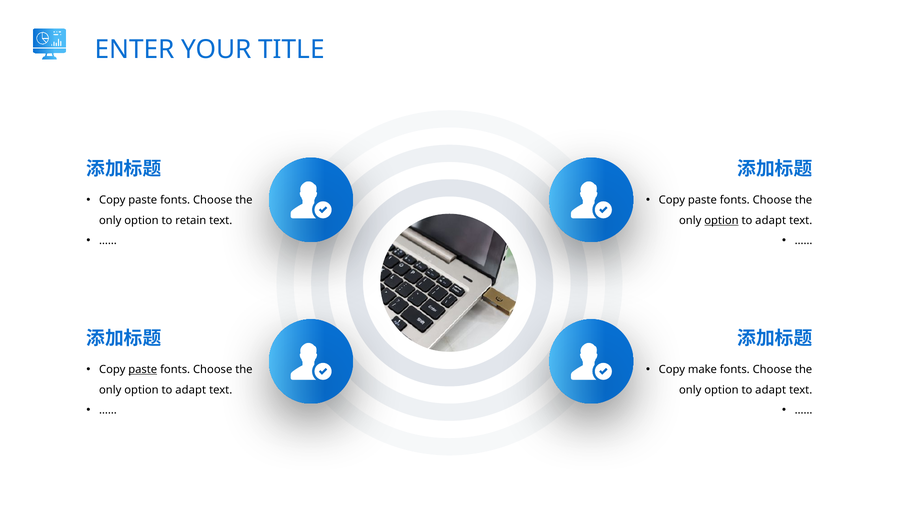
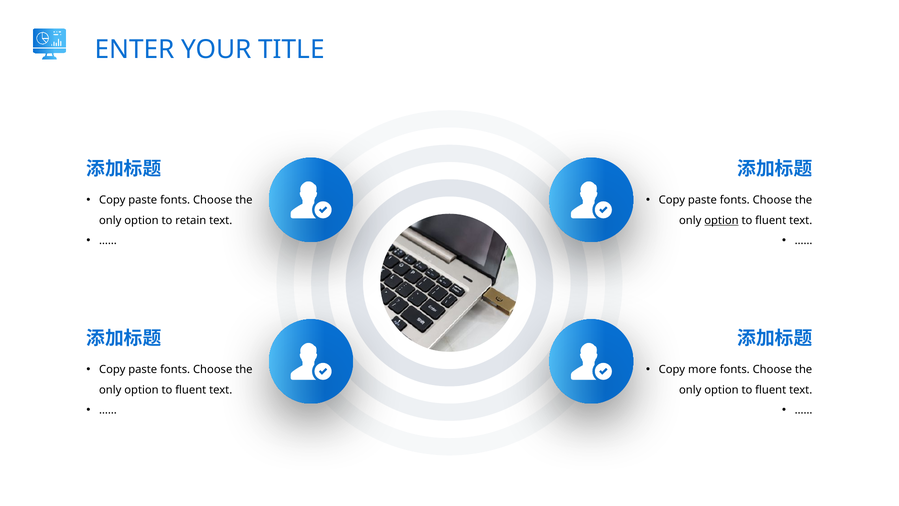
adapt: adapt -> fluent (771, 220)
paste underline: present -> none (143, 369)
make: make -> more (702, 369)
adapt: adapt -> fluent (191, 390)
adapt: adapt -> fluent (771, 390)
